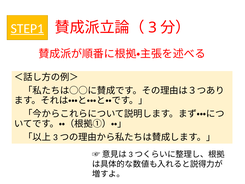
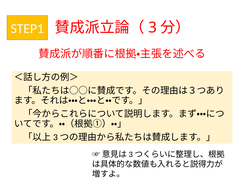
STEP1 underline: present -> none (27, 28)
